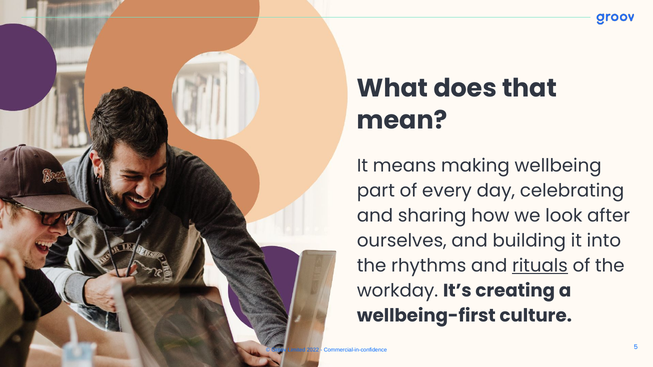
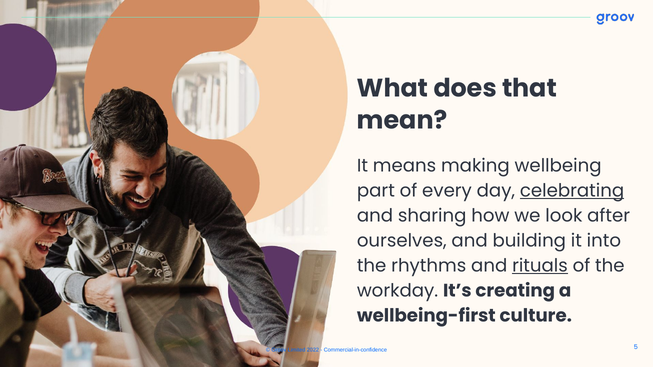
celebrating underline: none -> present (572, 191)
